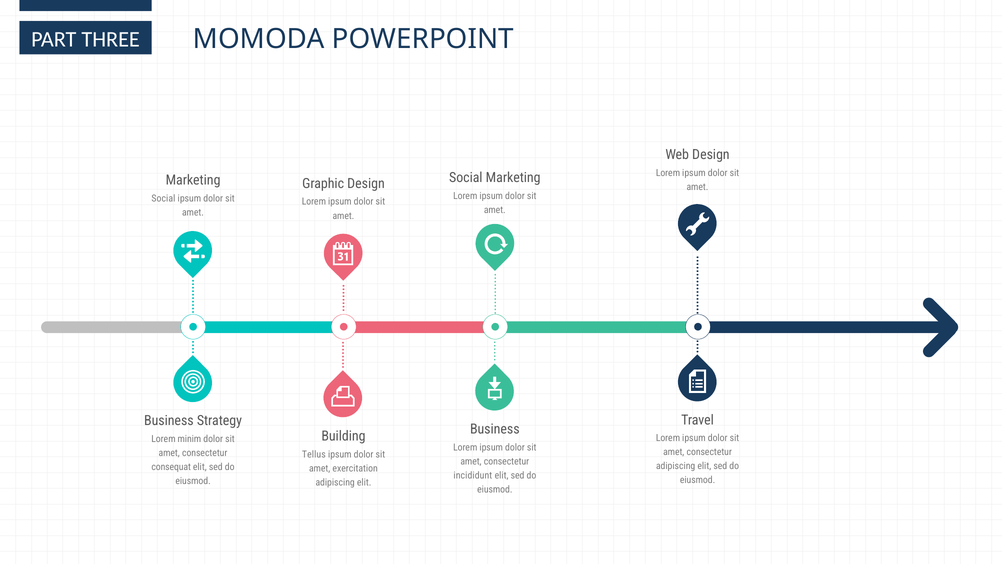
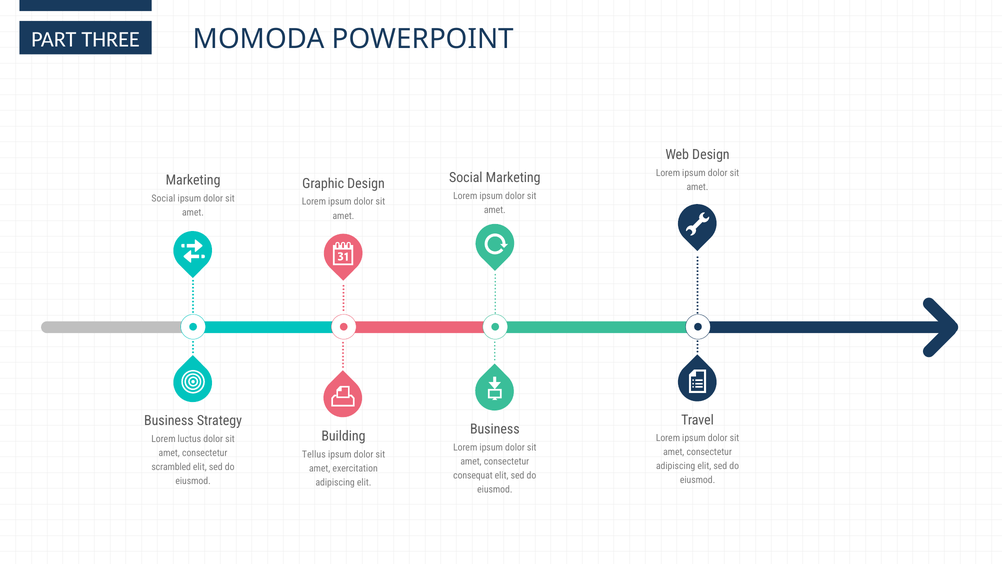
minim: minim -> luctus (189, 439)
consequat: consequat -> scrambled (171, 467)
incididunt: incididunt -> consequat (473, 475)
